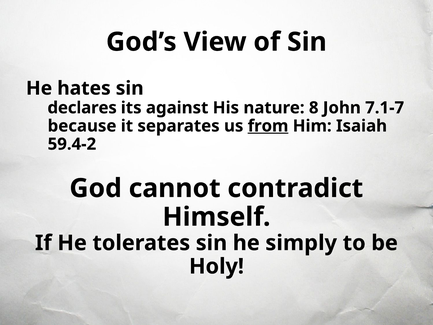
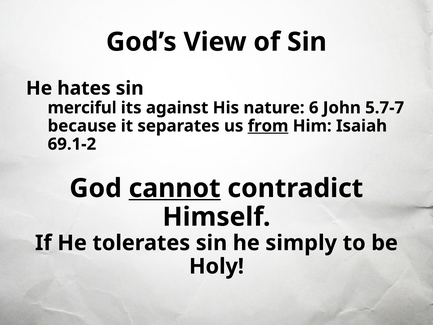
declares: declares -> merciful (82, 108)
8: 8 -> 6 (314, 108)
7.1-7: 7.1-7 -> 5.7-7 (385, 108)
59.4-2: 59.4-2 -> 69.1-2 (72, 144)
cannot underline: none -> present (175, 188)
